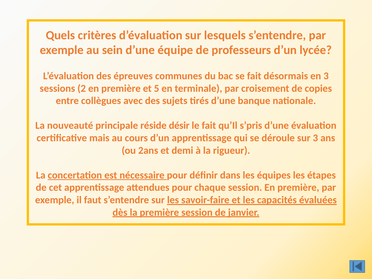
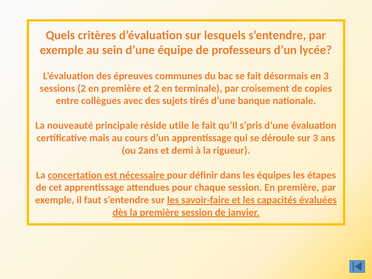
et 5: 5 -> 2 (157, 88)
désir: désir -> utile (179, 126)
